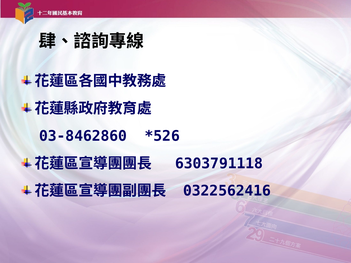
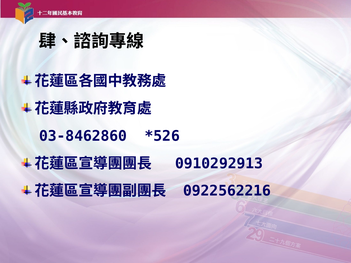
6303791118: 6303791118 -> 0910292913 (219, 164)
0322562416: 0322562416 -> 0922562216 (227, 191)
